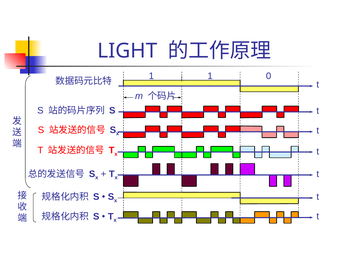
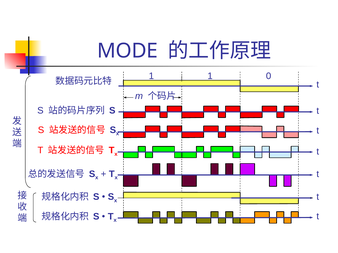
LIGHT: LIGHT -> MODE (127, 51)
